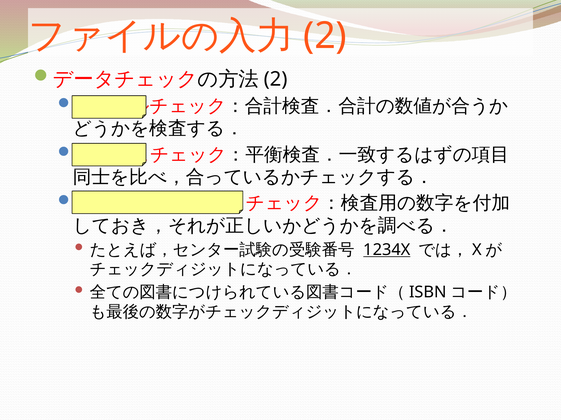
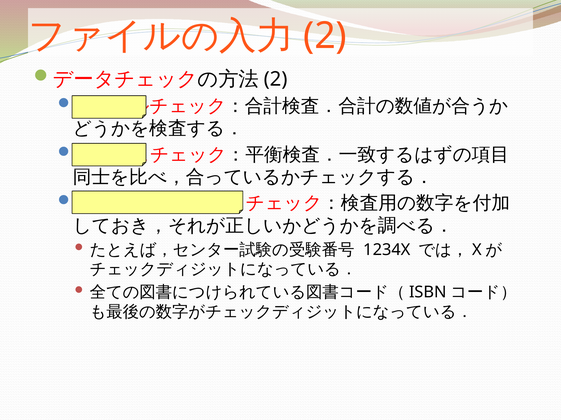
1234X underline: present -> none (387, 250)
